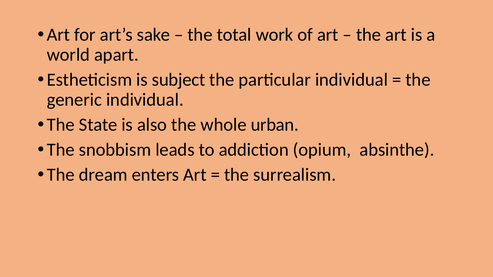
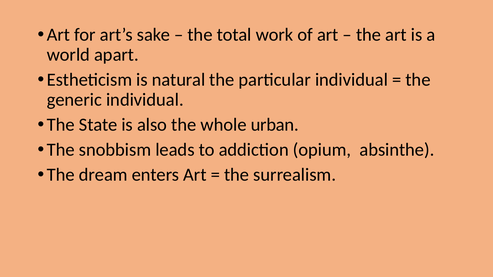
subject: subject -> natural (179, 80)
